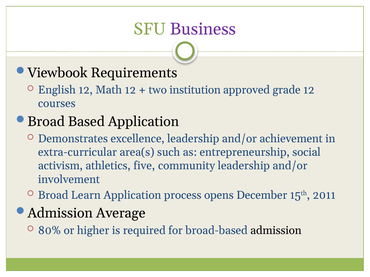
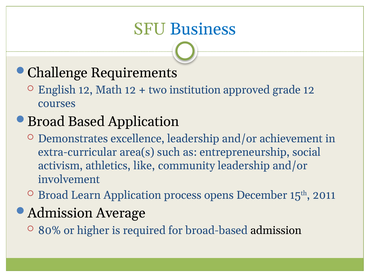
Business colour: purple -> blue (203, 29)
Viewbook: Viewbook -> Challenge (58, 73)
five: five -> like (144, 166)
